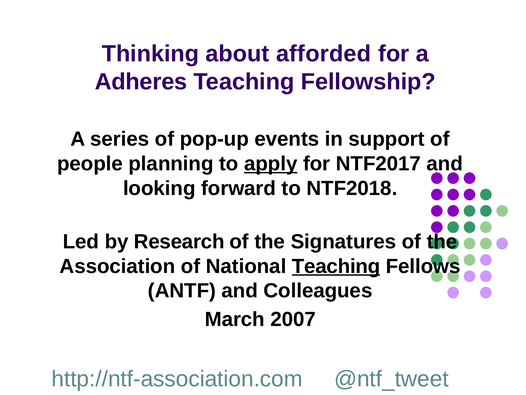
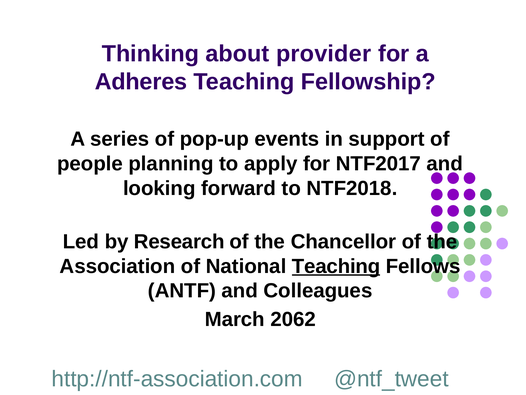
afforded: afforded -> provider (324, 54)
apply underline: present -> none (271, 164)
Signatures: Signatures -> Chancellor (343, 241)
2007: 2007 -> 2062 (293, 319)
